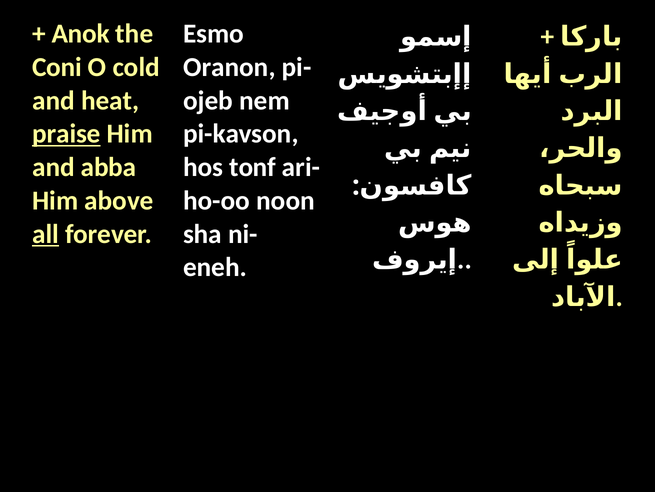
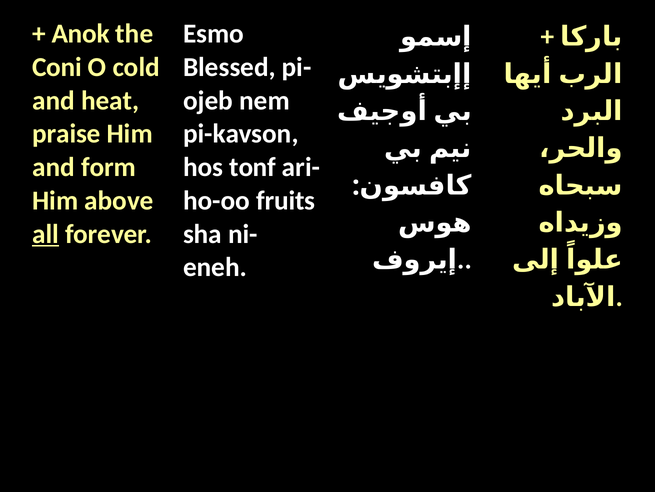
Oranon: Oranon -> Blessed (229, 67)
praise underline: present -> none (66, 134)
abba: abba -> form (109, 167)
noon: noon -> fruits (286, 200)
